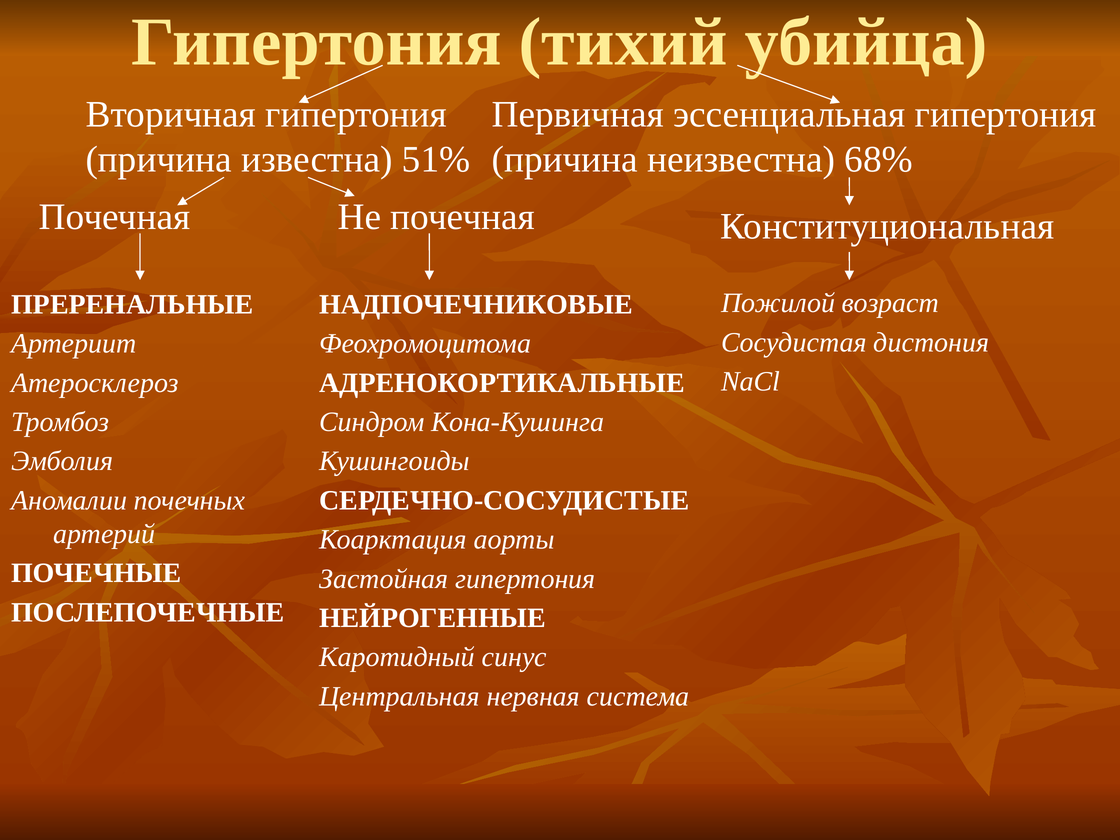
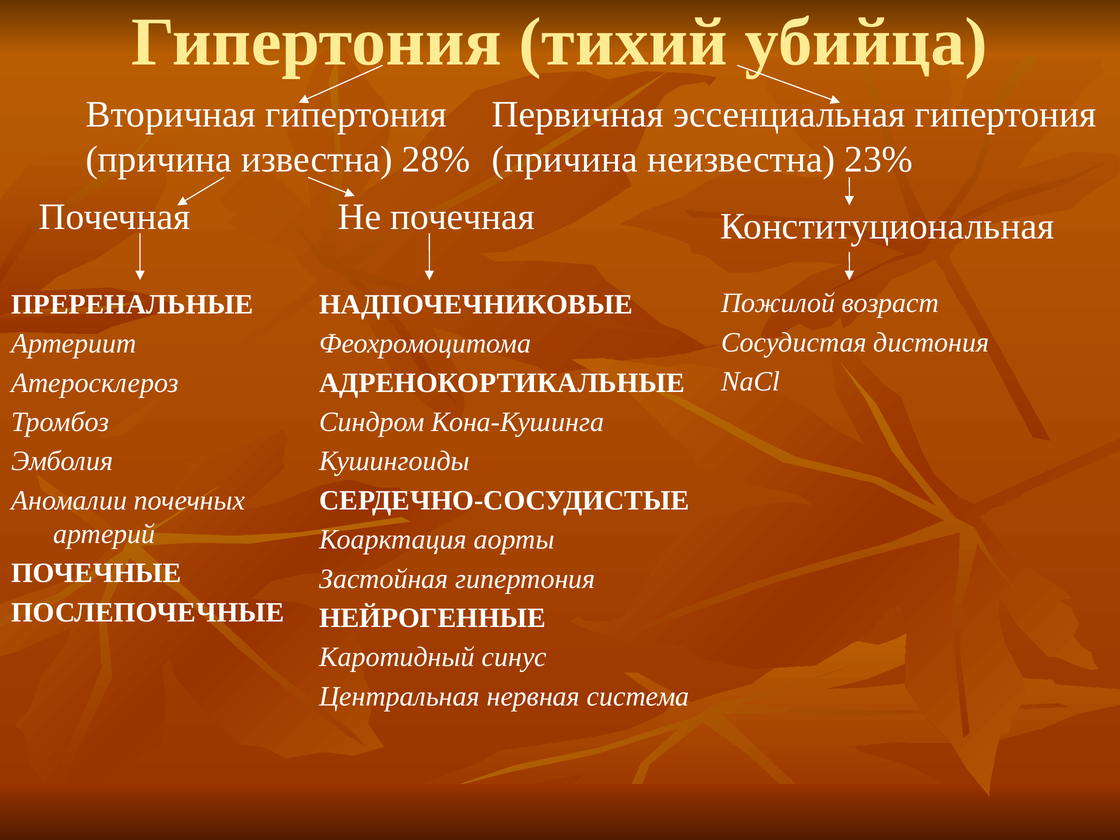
51%: 51% -> 28% (436, 159)
68%: 68% -> 23% (879, 159)
